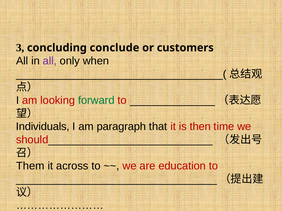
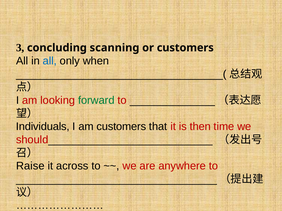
concluding conclude: conclude -> scanning (114, 48)
all colour: purple -> blue (50, 61)
am paragraph: paragraph -> customers (121, 127)
Them: Them -> Raise (30, 166)
education: education -> anywhere (182, 166)
